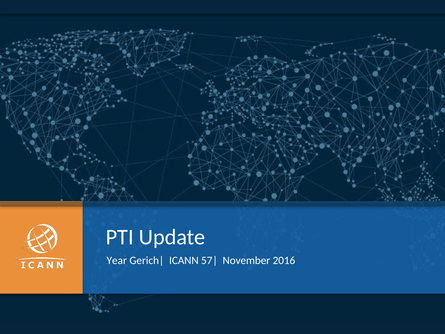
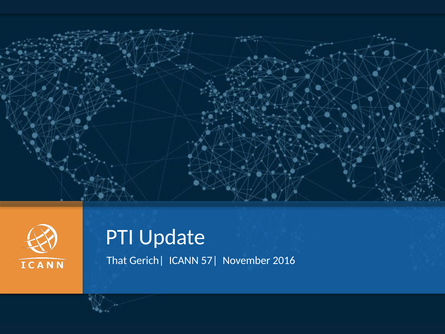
Year: Year -> That (117, 260)
